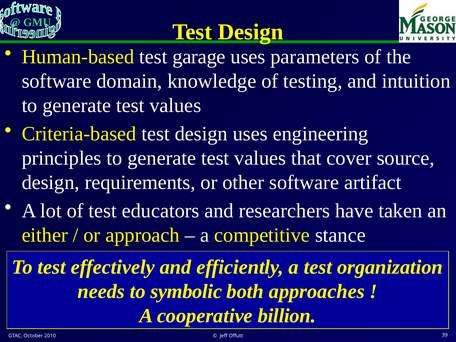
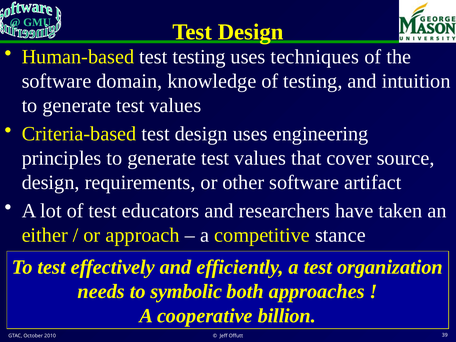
test garage: garage -> testing (199, 57)
parameters: parameters -> techniques (315, 57)
